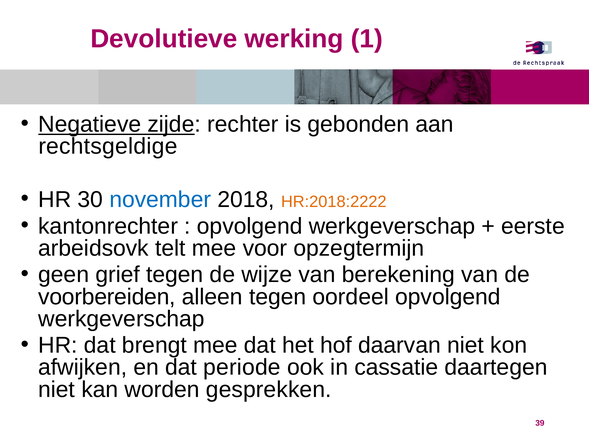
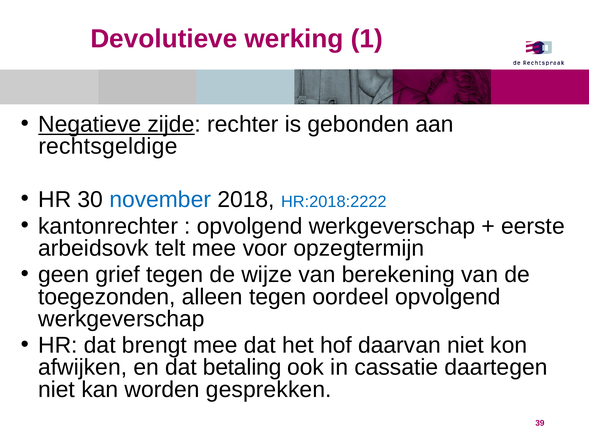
HR:2018:2222 colour: orange -> blue (334, 202)
voorbereiden: voorbereiden -> toegezonden (107, 297)
periode: periode -> betaling (242, 367)
